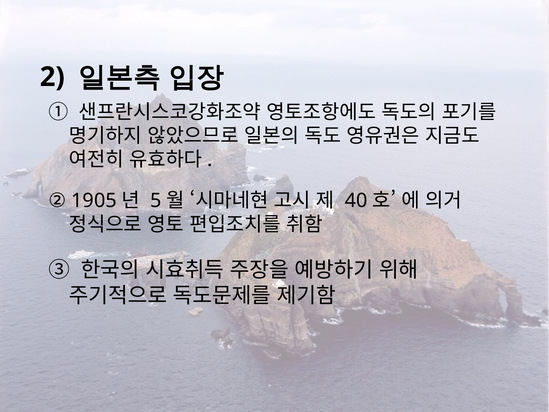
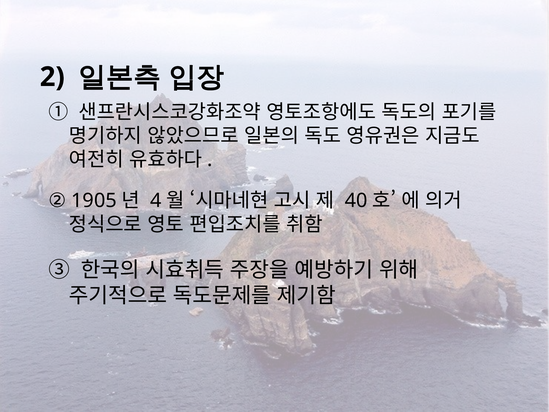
5: 5 -> 4 (156, 201)
